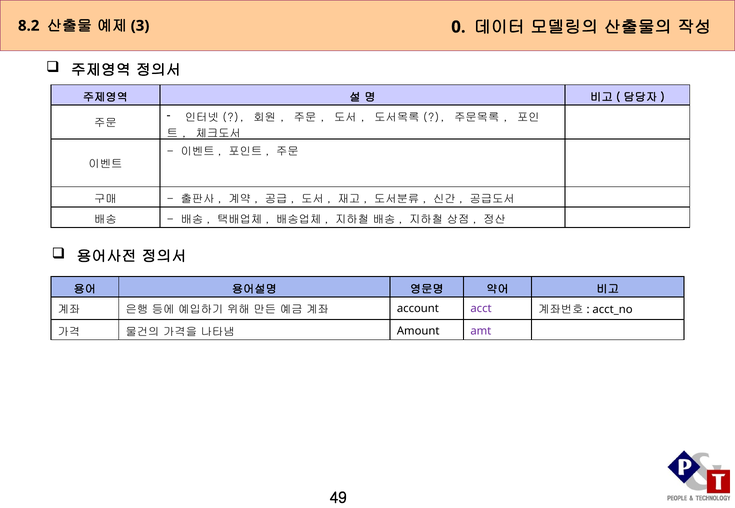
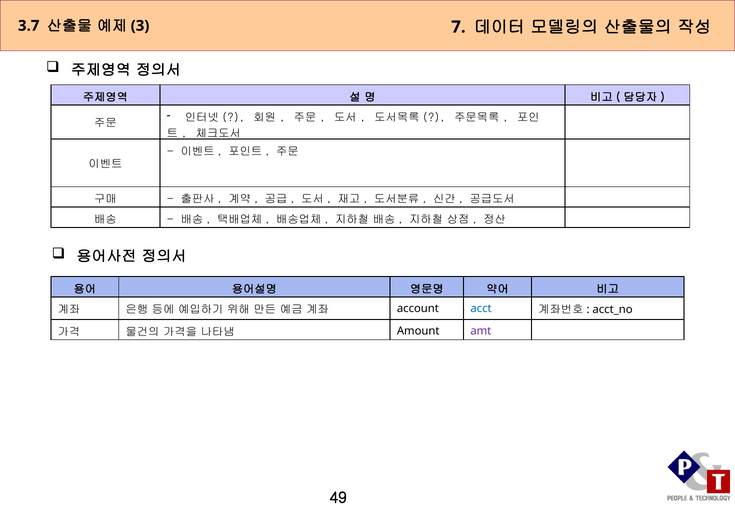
8.2: 8.2 -> 3.7 (29, 26)
0: 0 -> 7 (458, 27)
acct colour: purple -> blue (481, 309)
